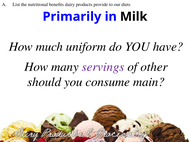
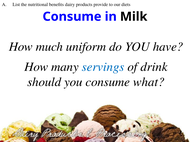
Primarily: Primarily -> Consume (72, 17)
servings colour: purple -> blue (103, 67)
other: other -> drink (154, 67)
main: main -> what (149, 82)
